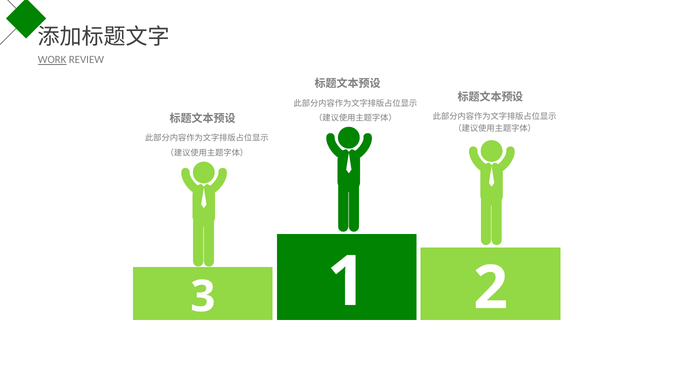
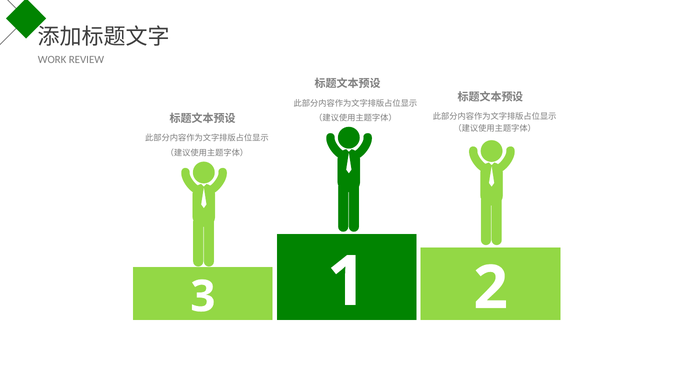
WORK underline: present -> none (52, 60)
